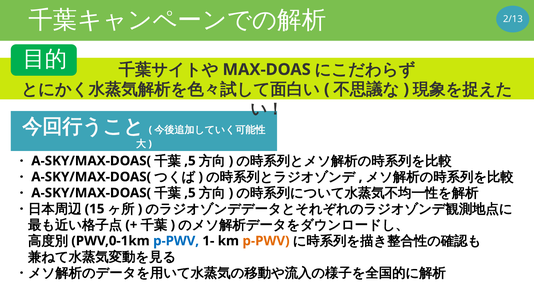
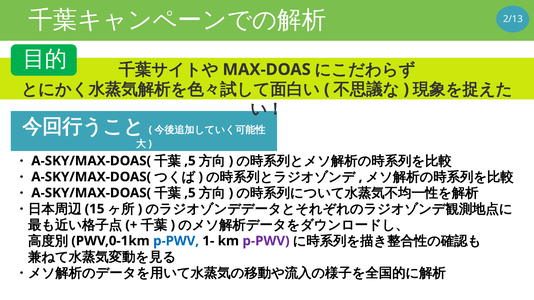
p-PWV colour: orange -> purple (266, 241)
